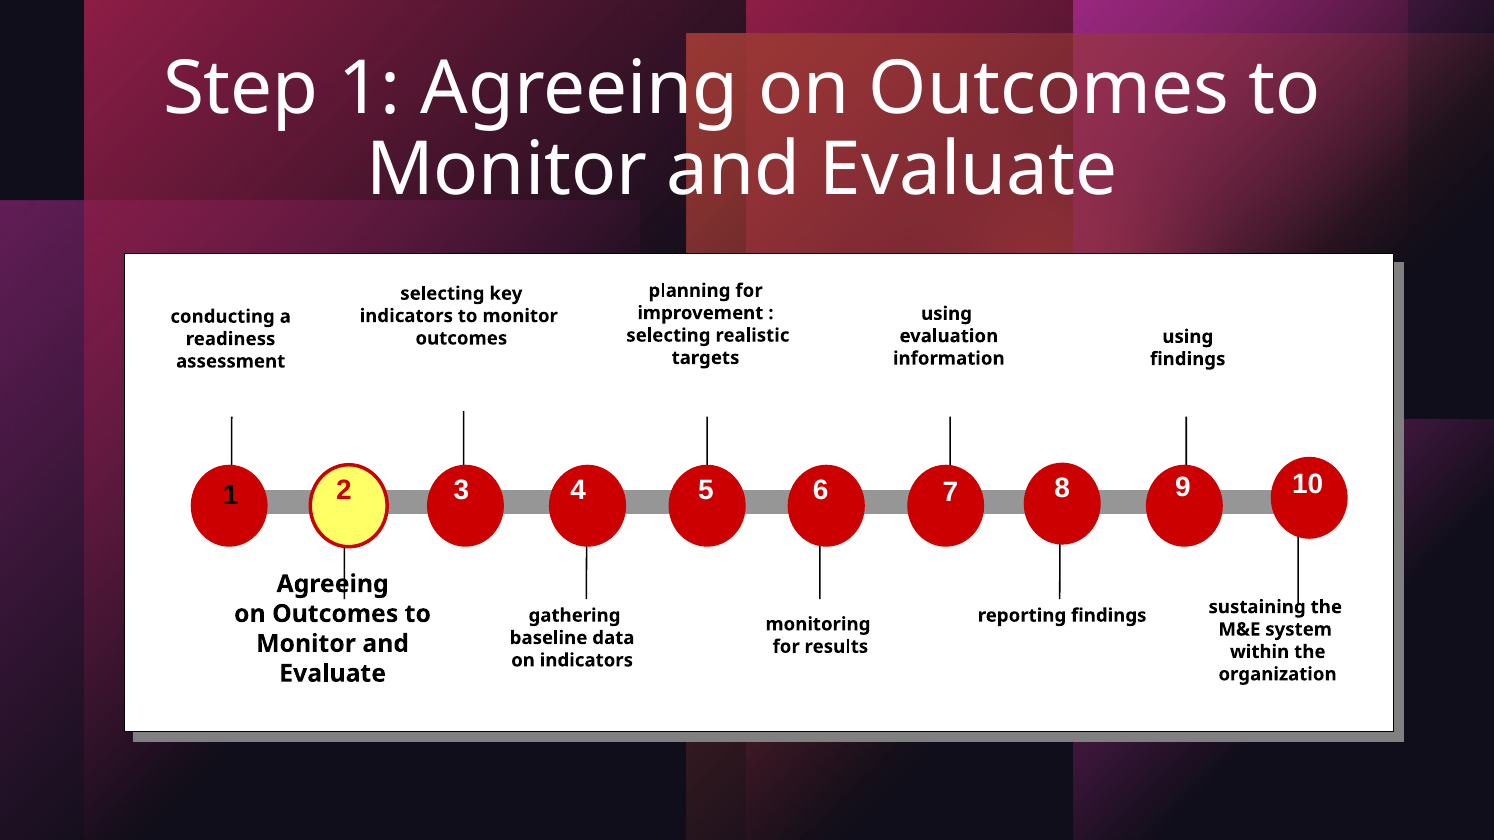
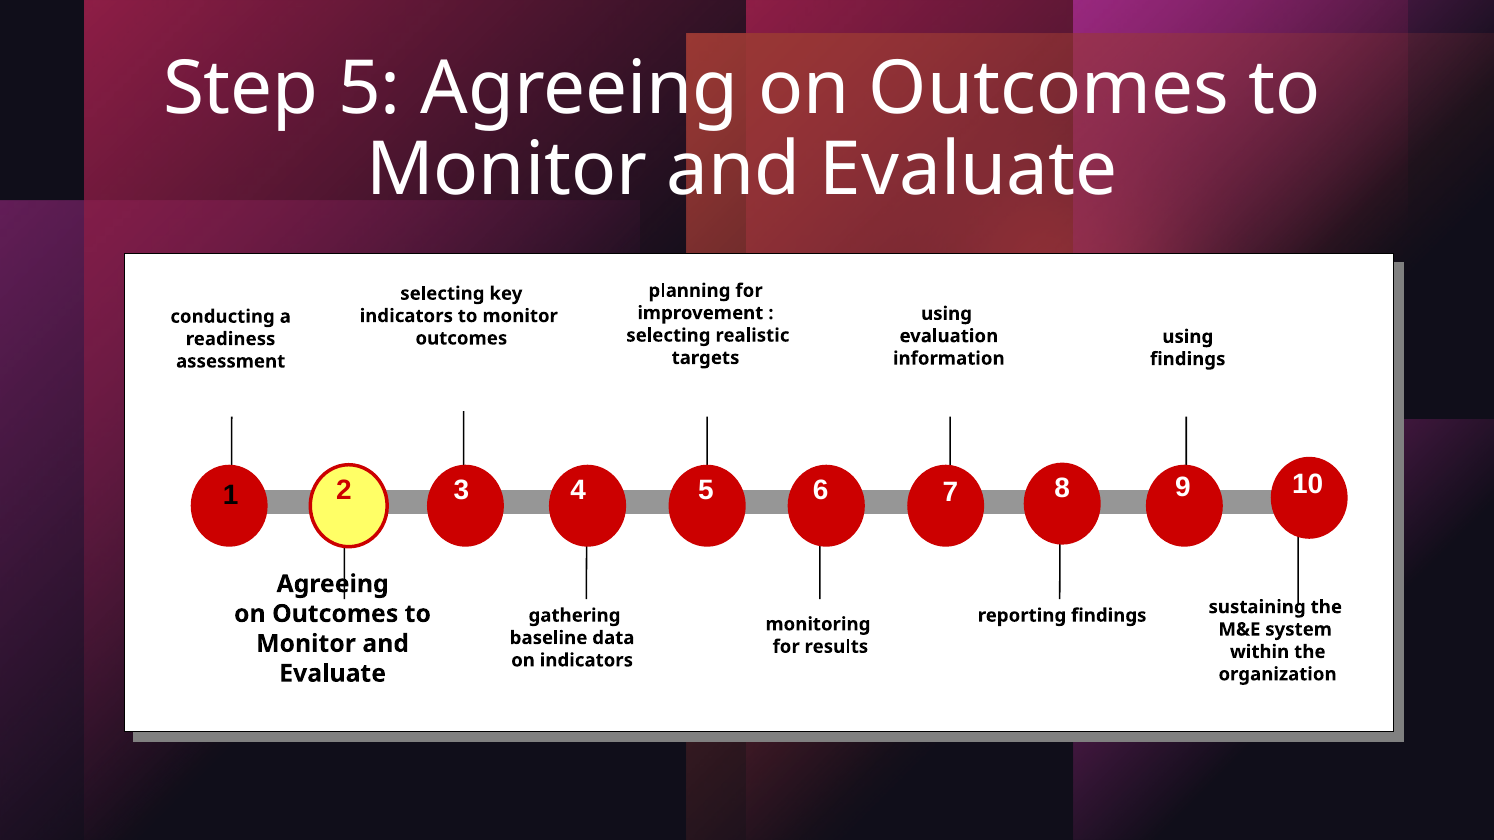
Step 1: 1 -> 5 (370, 89)
